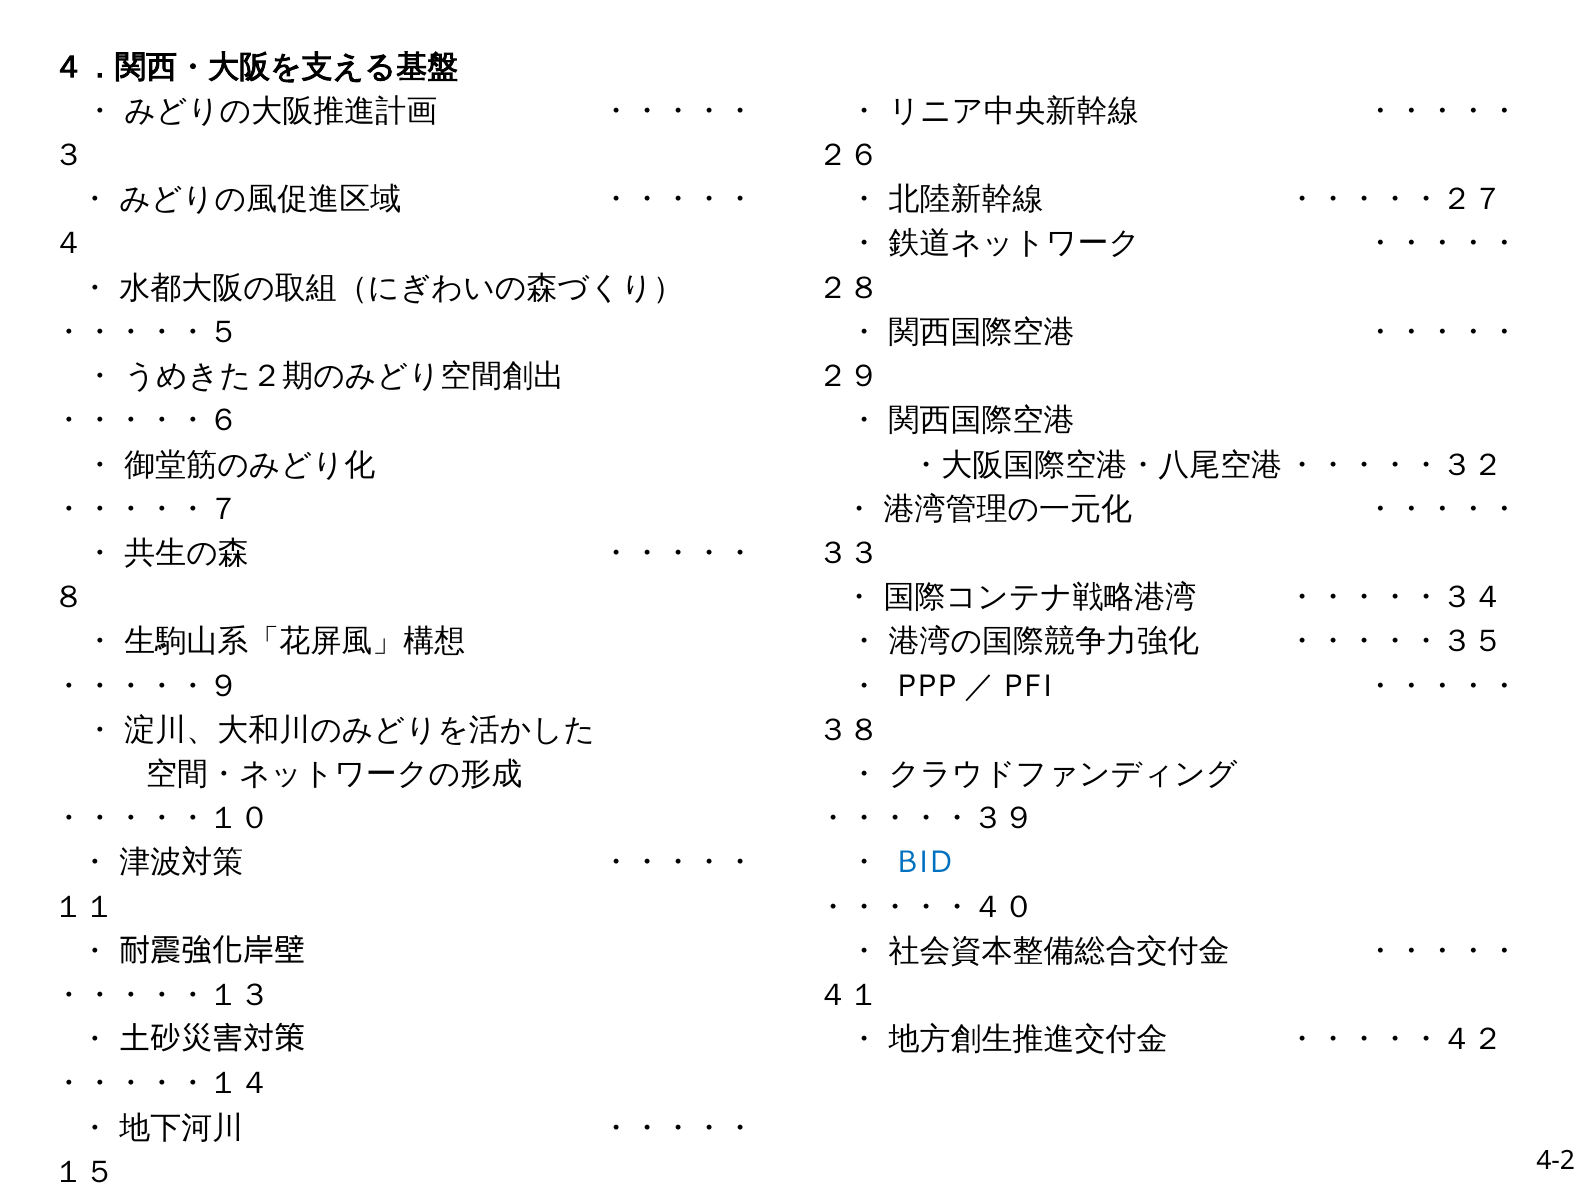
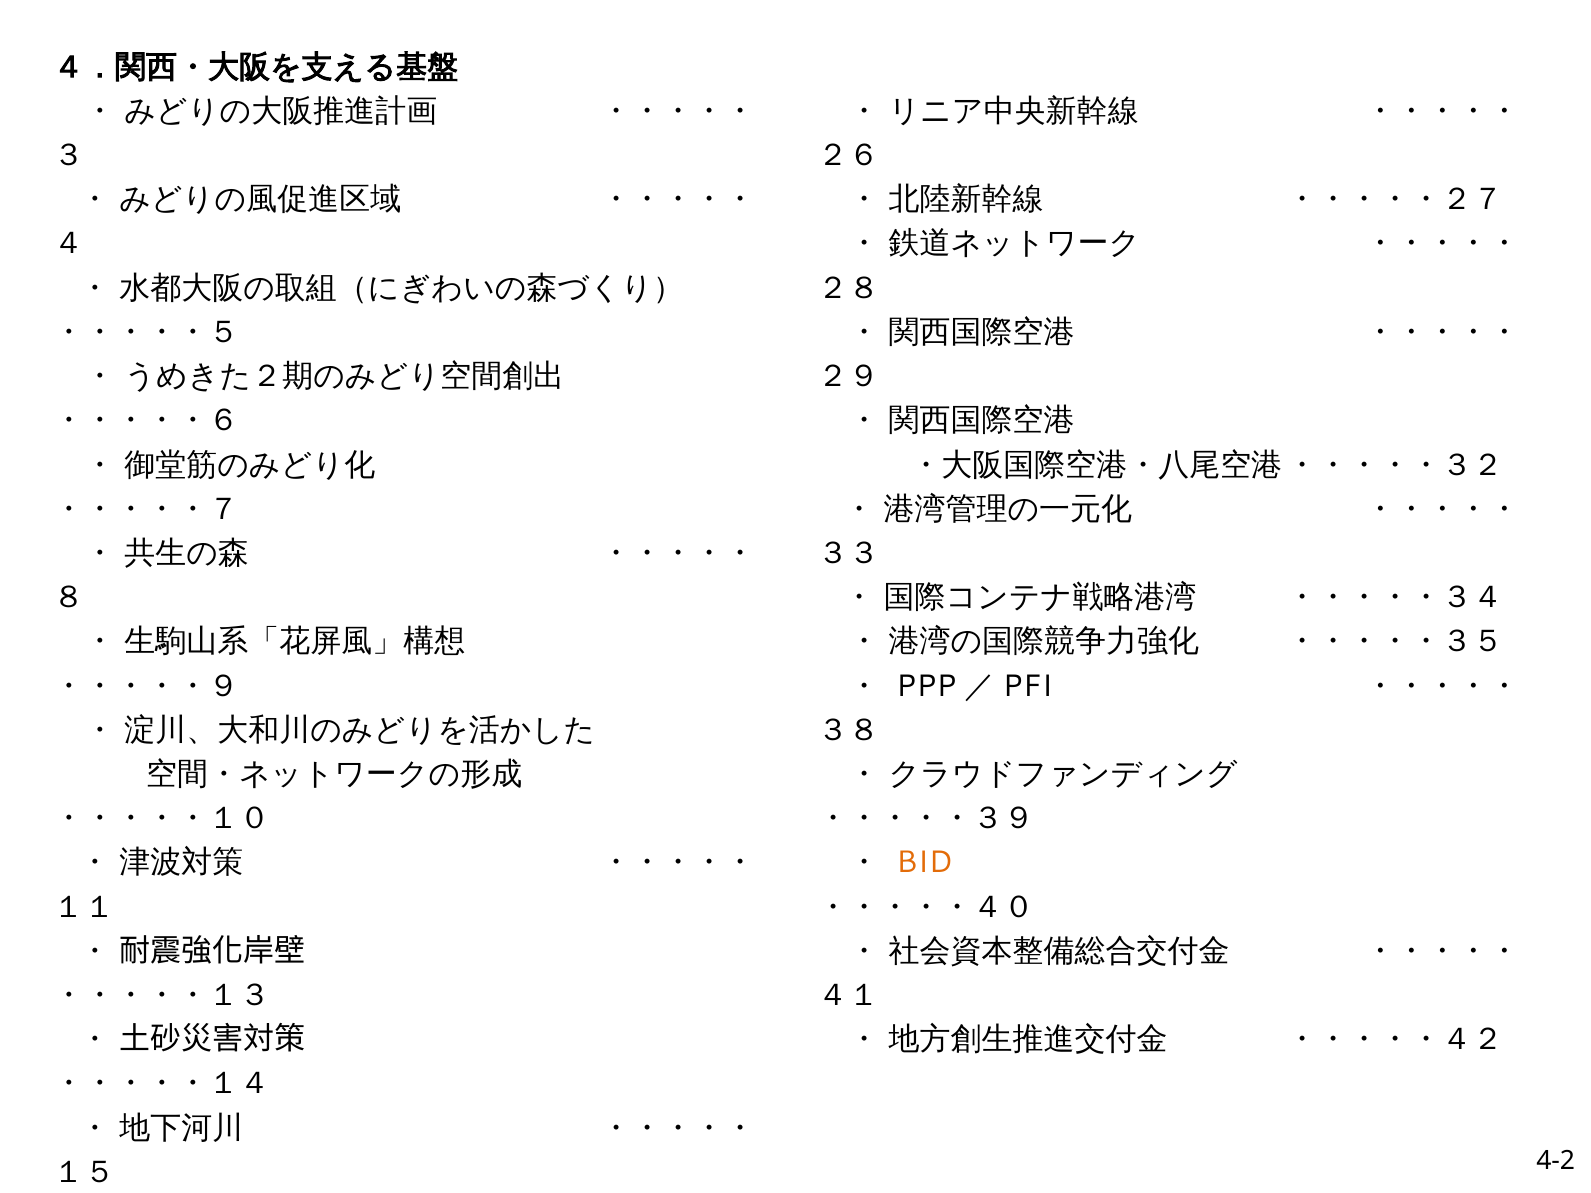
BID colour: blue -> orange (925, 863)
